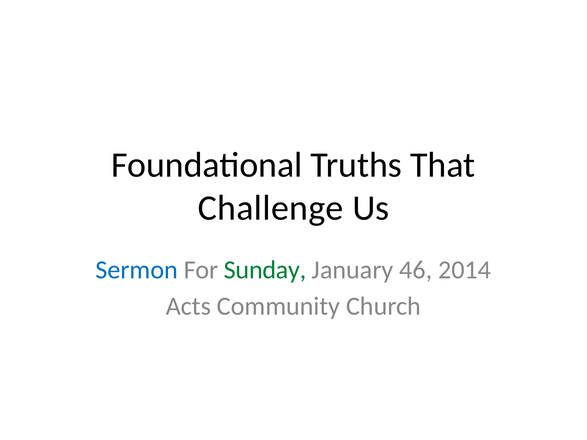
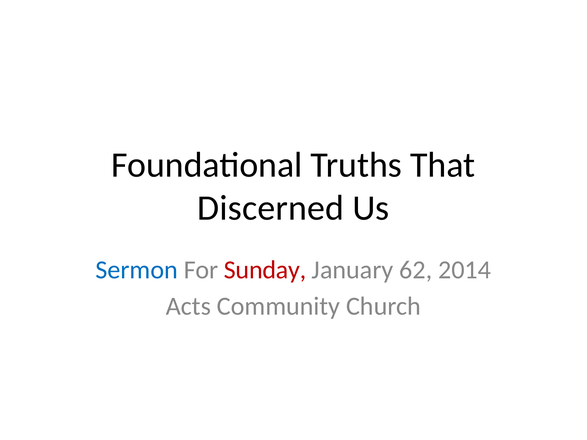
Challenge: Challenge -> Discerned (271, 208)
Sunday colour: green -> red (265, 270)
46: 46 -> 62 (416, 270)
